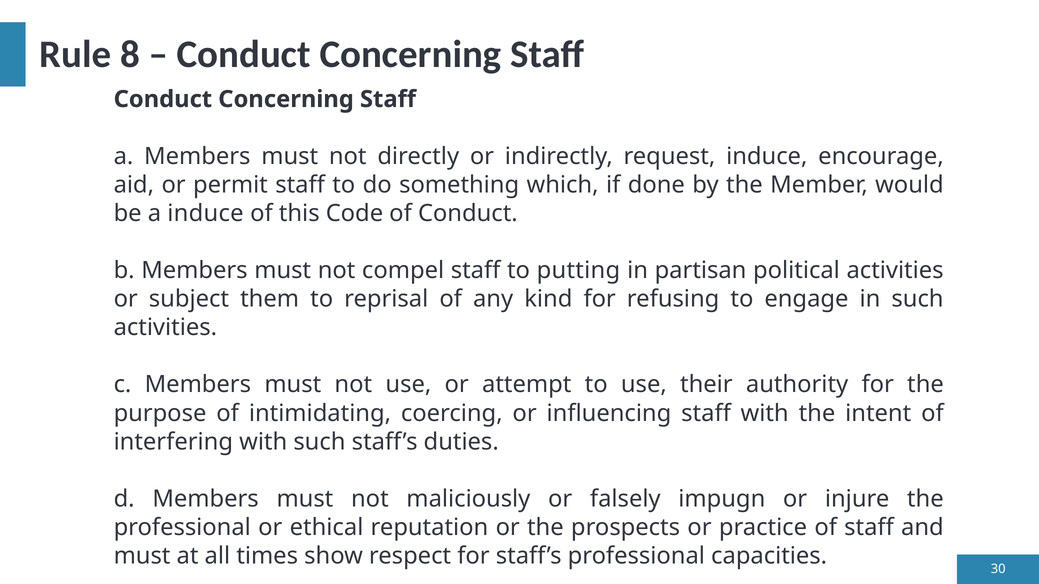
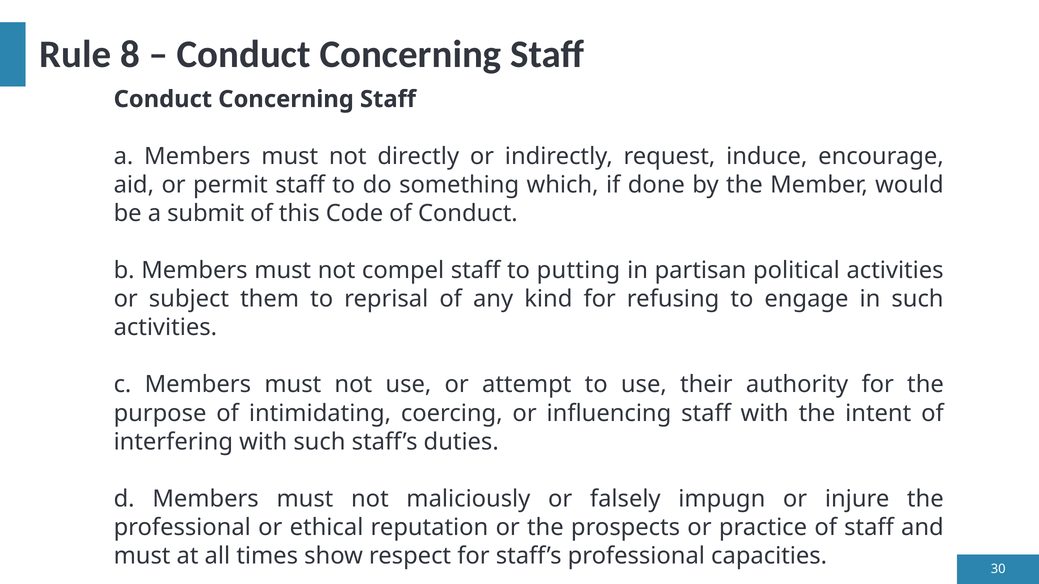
a induce: induce -> submit (206, 214)
